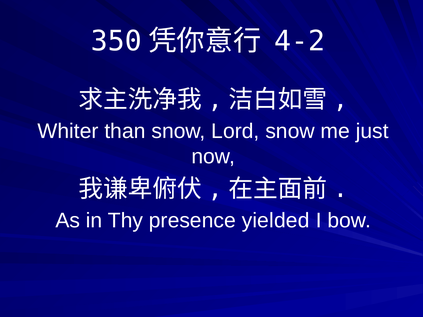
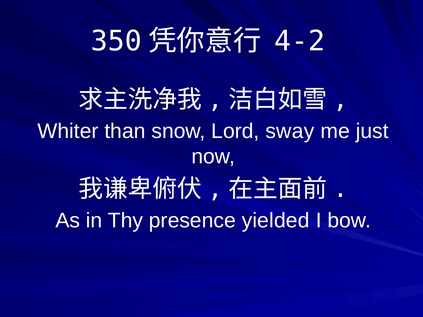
Lord snow: snow -> sway (290, 131)
